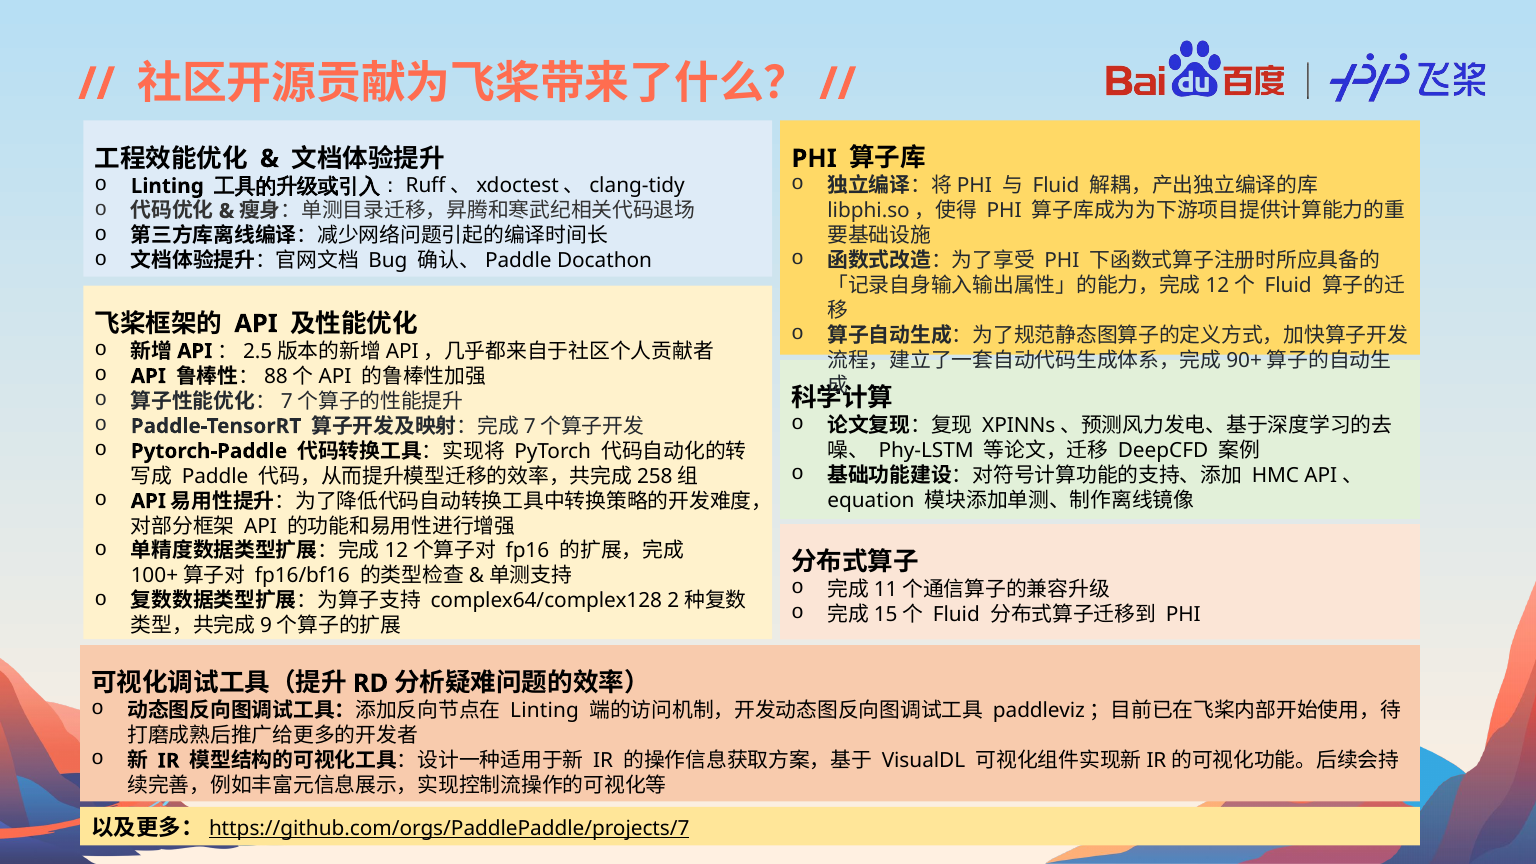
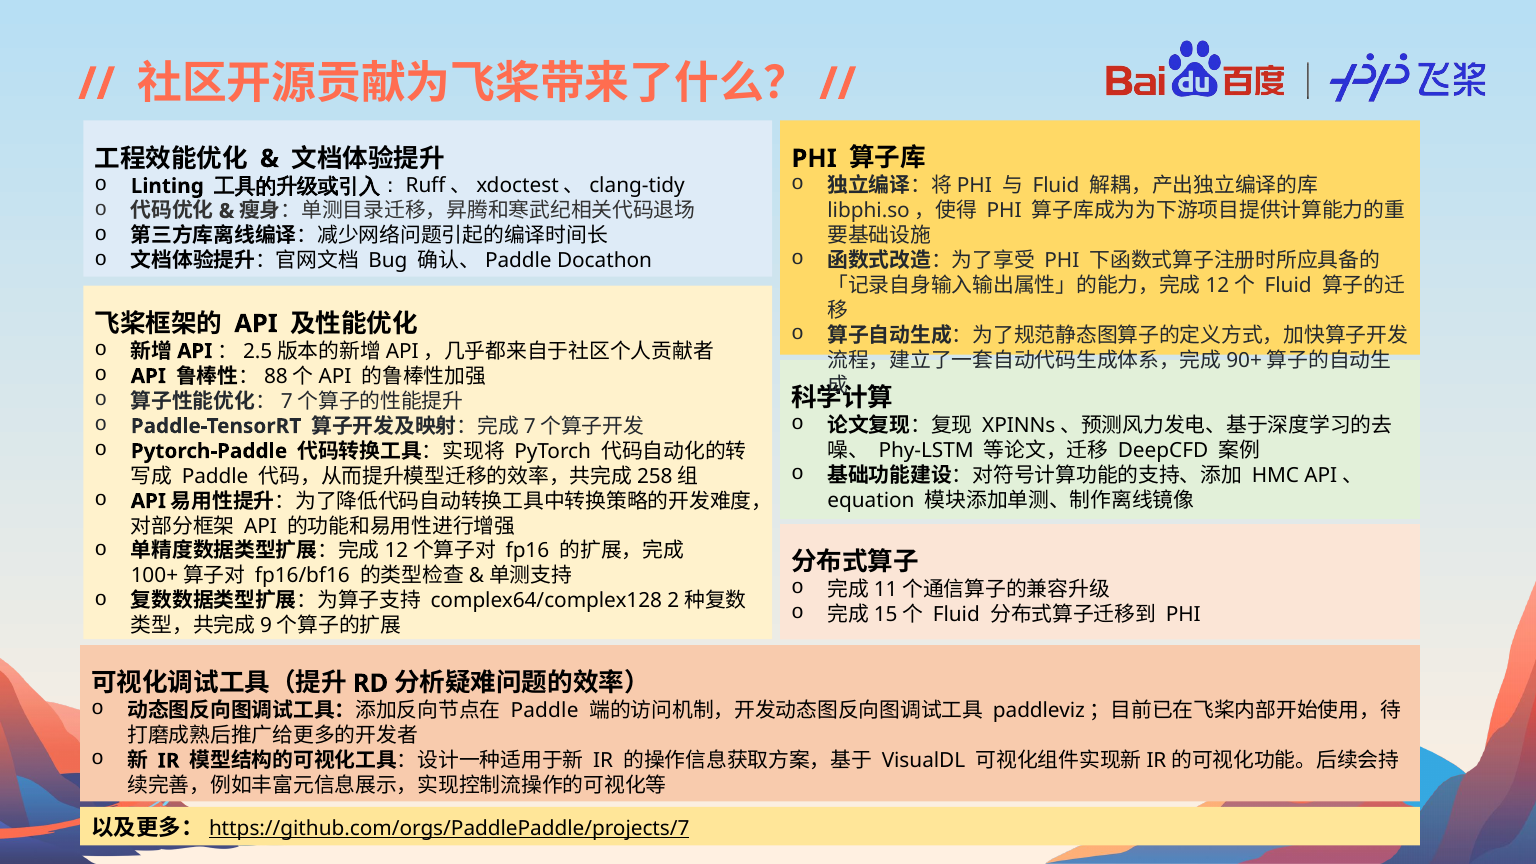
Linting: Linting -> Paddle (545, 711)
